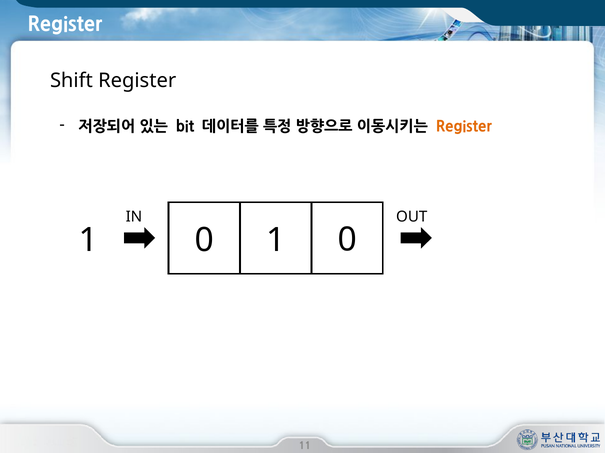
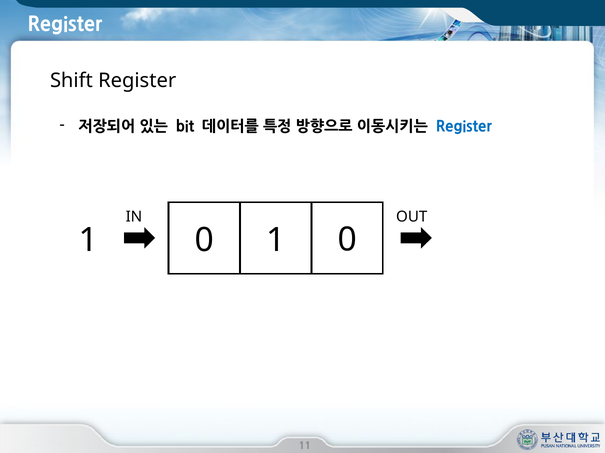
Register colour: orange -> blue (464, 127)
